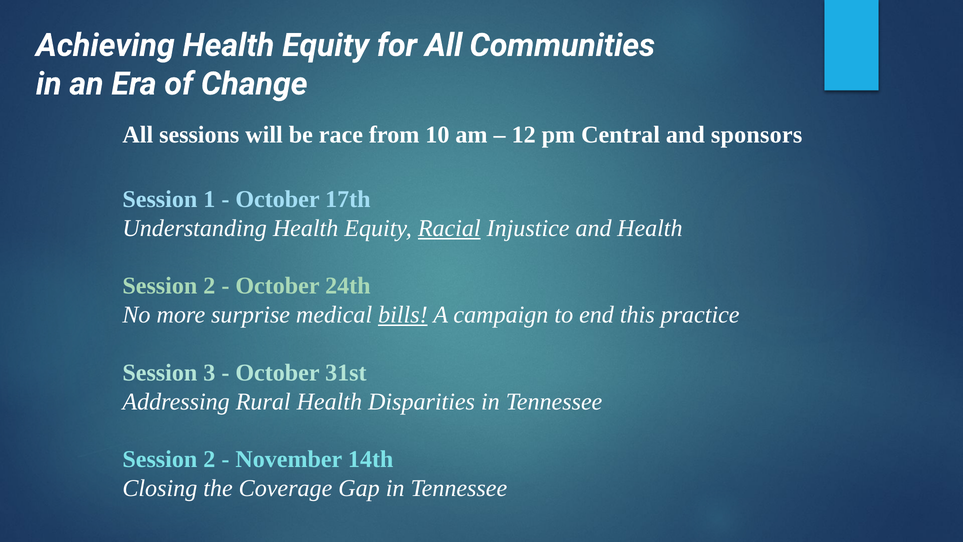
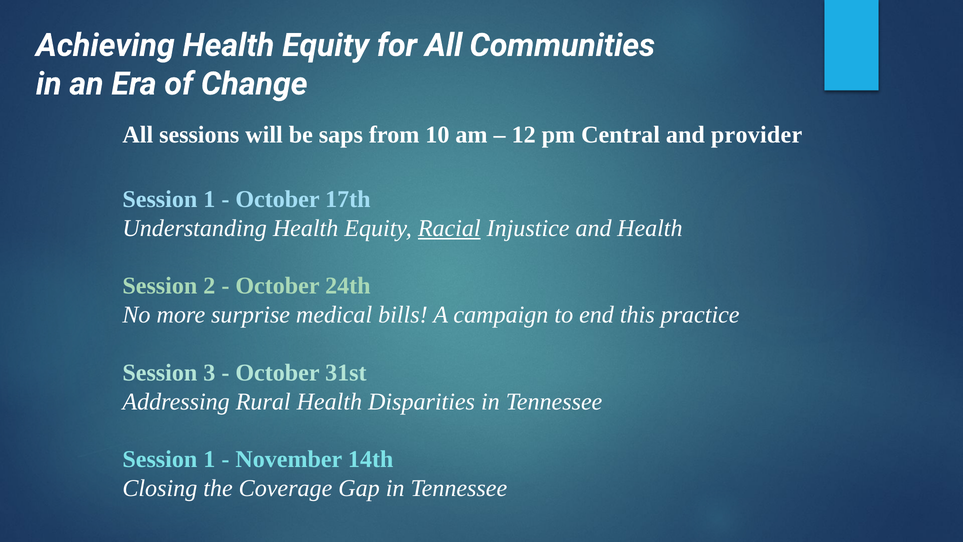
race: race -> saps (341, 134)
sponsors: sponsors -> provider (757, 134)
bills underline: present -> none (403, 315)
2: 2 -> 1 (209, 459)
